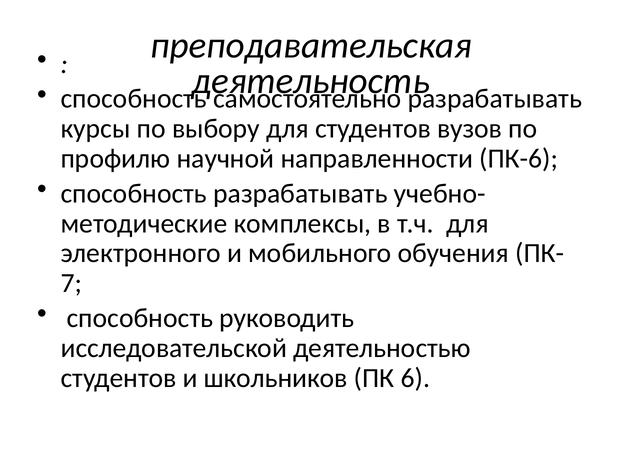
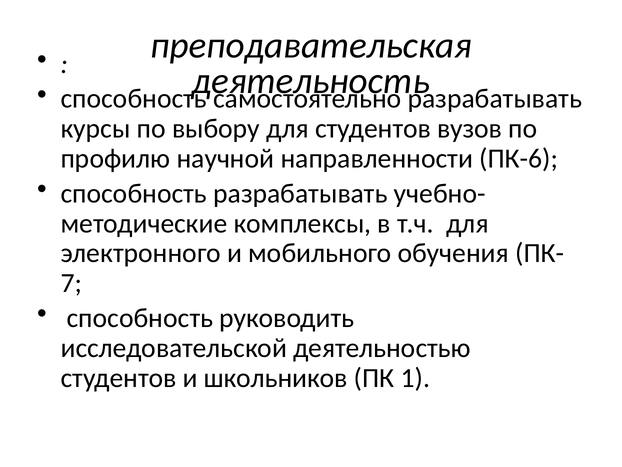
6: 6 -> 1 (415, 378)
